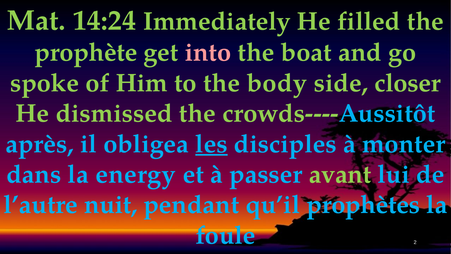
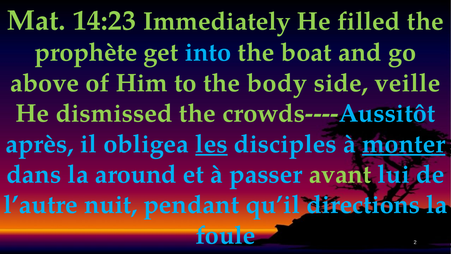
14:24: 14:24 -> 14:23 (104, 21)
into colour: pink -> light blue (208, 52)
spoke: spoke -> above (45, 83)
closer: closer -> veille (407, 83)
monter underline: none -> present (404, 144)
energy: energy -> around (136, 174)
prophètes: prophètes -> directions (363, 205)
